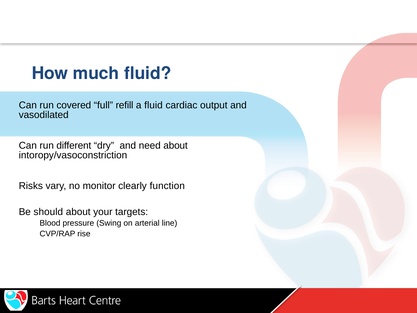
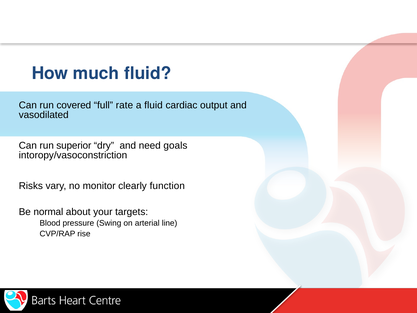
refill: refill -> rate (124, 105)
different: different -> superior (74, 145)
need about: about -> goals (175, 145)
should: should -> normal (48, 212)
